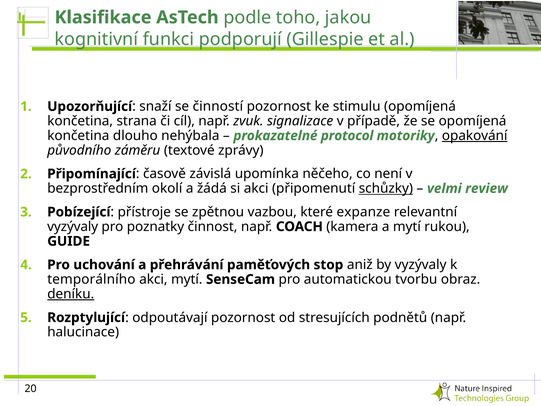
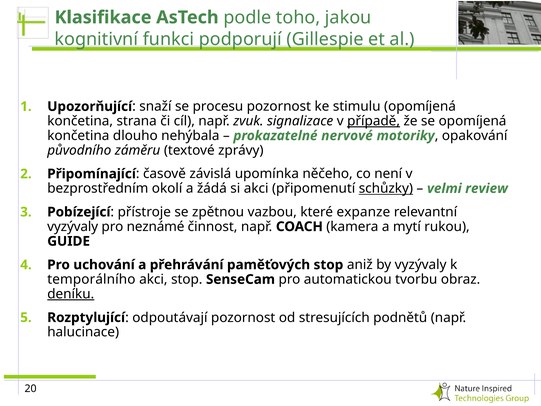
činností: činností -> procesu (218, 106)
případě underline: none -> present (374, 121)
protocol: protocol -> nervové (347, 136)
opakování underline: present -> none (475, 136)
poznatky: poznatky -> neznámé (156, 226)
akci mytí: mytí -> stop (187, 279)
